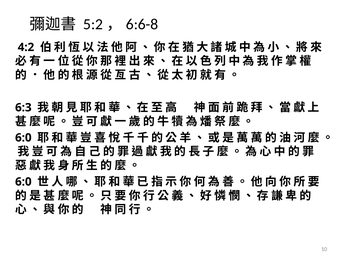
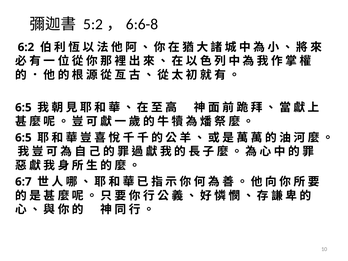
4:2: 4:2 -> 6:2 (26, 47)
6:3: 6:3 -> 6:5 (23, 108)
6:0: 6:0 -> 6:5 (23, 138)
6:0: 6:0 -> 6:7 (23, 182)
